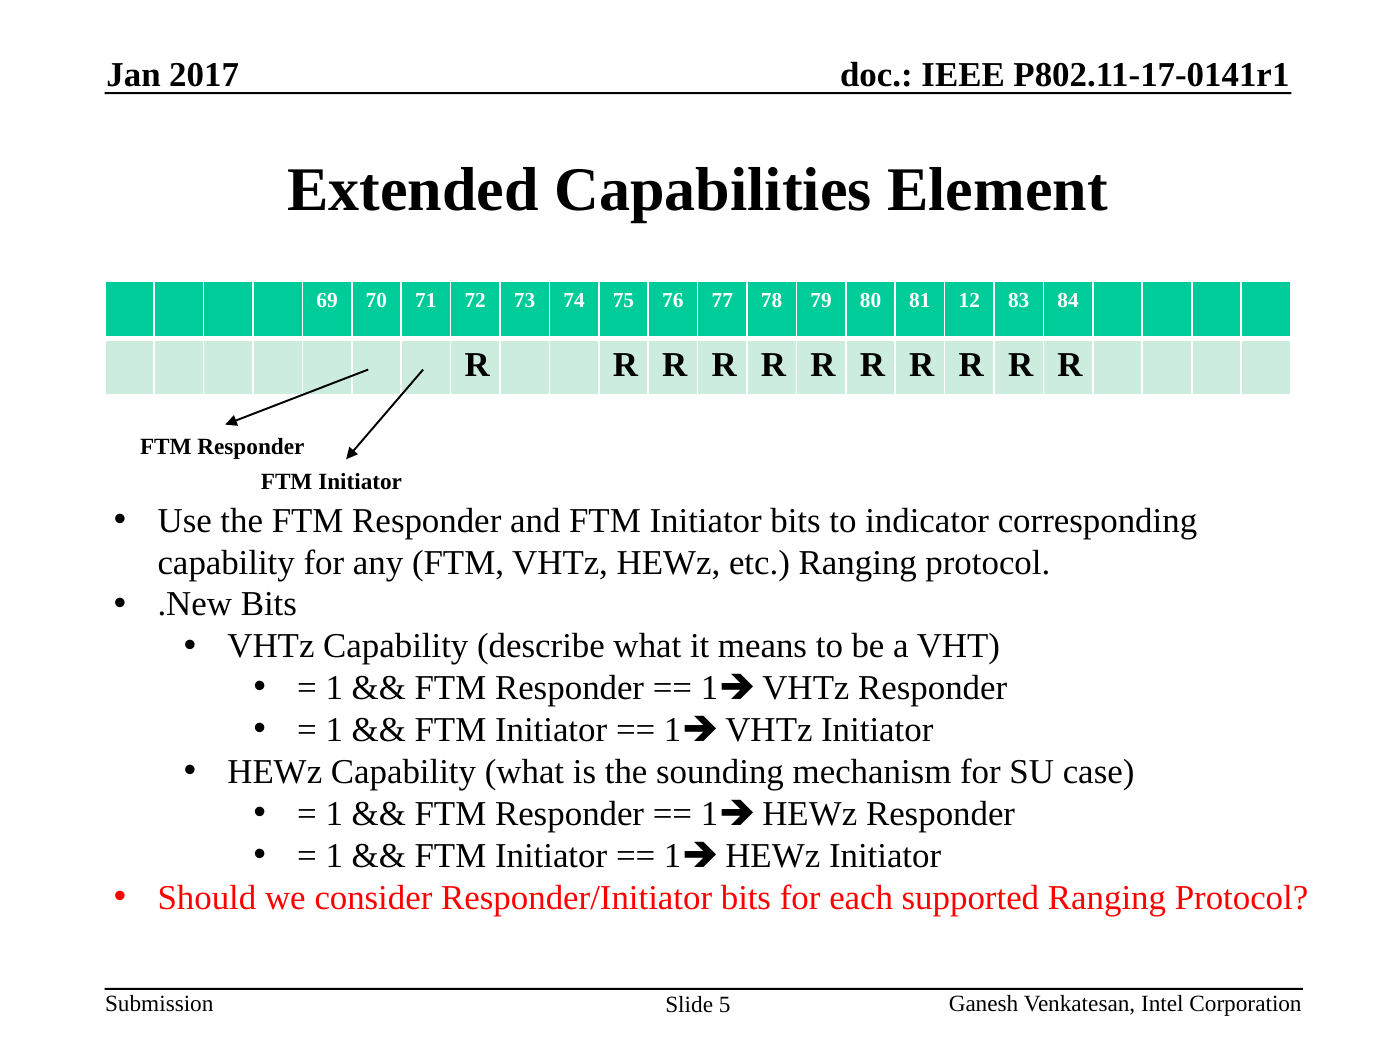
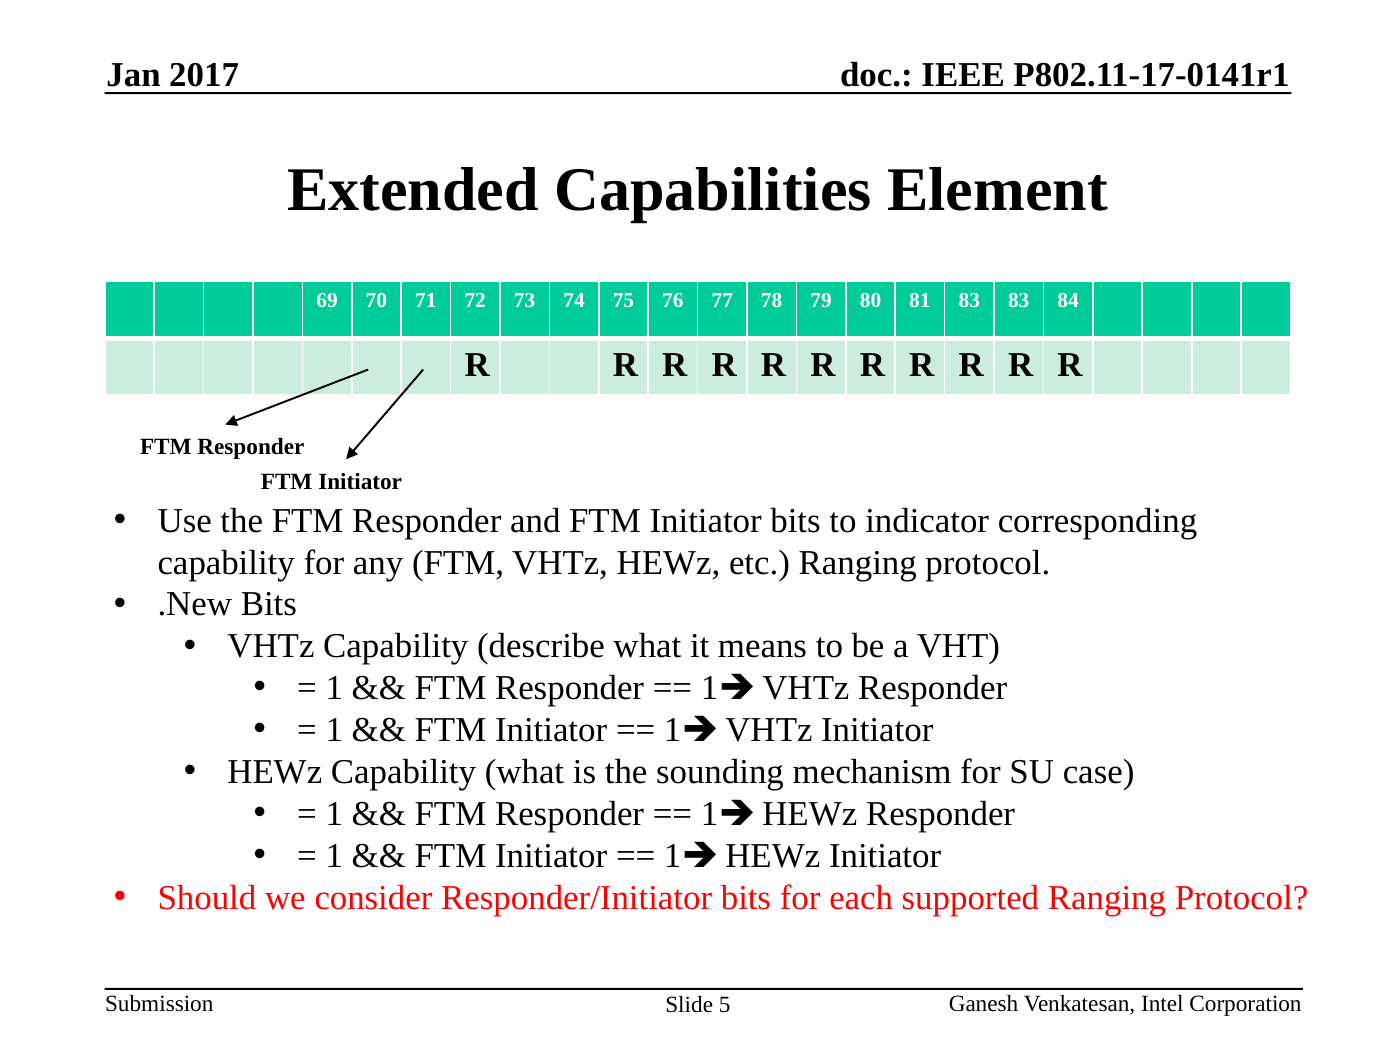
81 12: 12 -> 83 (969, 301)
